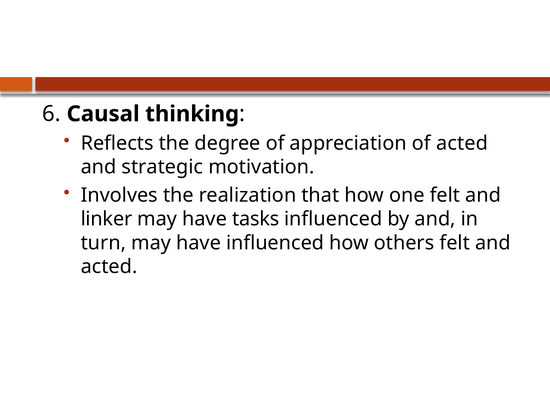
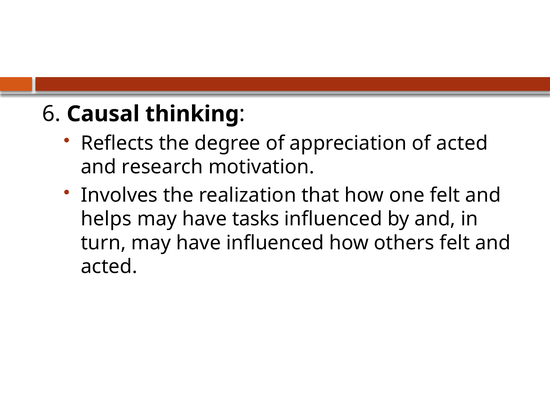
strategic: strategic -> research (162, 167)
linker: linker -> helps (106, 219)
